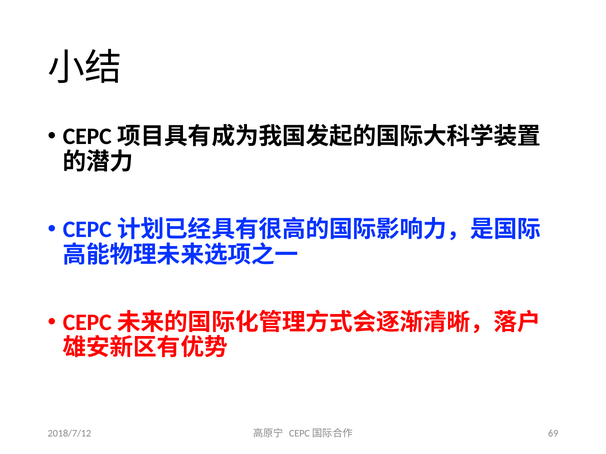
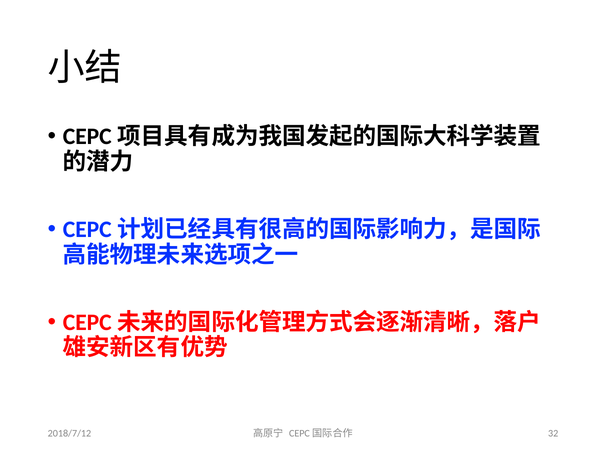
69: 69 -> 32 (553, 434)
